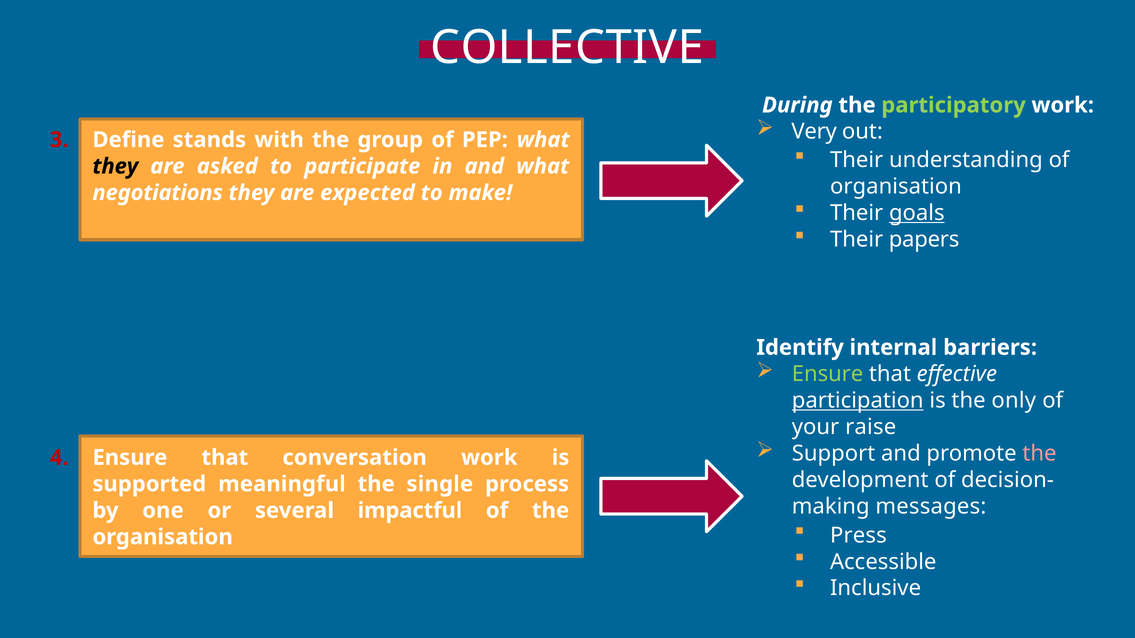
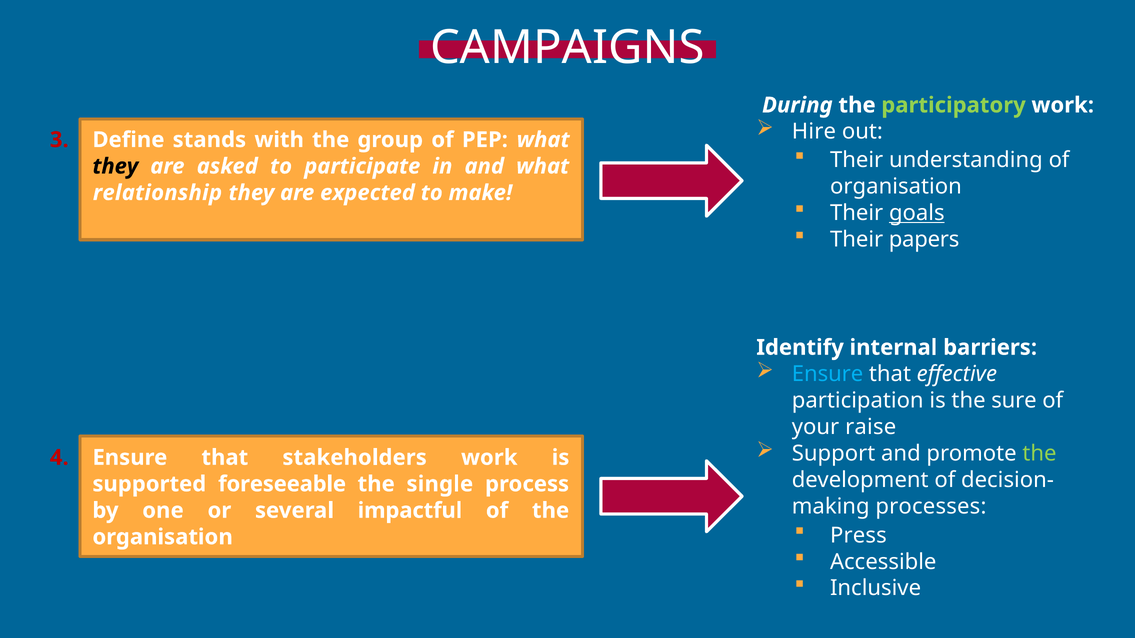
COLLECTIVE: COLLECTIVE -> CAMPAIGNS (567, 48)
Very: Very -> Hire (814, 132)
negotiations: negotiations -> relationship (157, 193)
Ensure colour: light green -> light blue (828, 374)
participation underline: present -> none (858, 401)
only: only -> sure (1014, 401)
the colour: pink -> light green (1039, 454)
conversation: conversation -> stakeholders (355, 458)
meaningful: meaningful -> foreseeable (282, 484)
messages: messages -> processes (931, 507)
